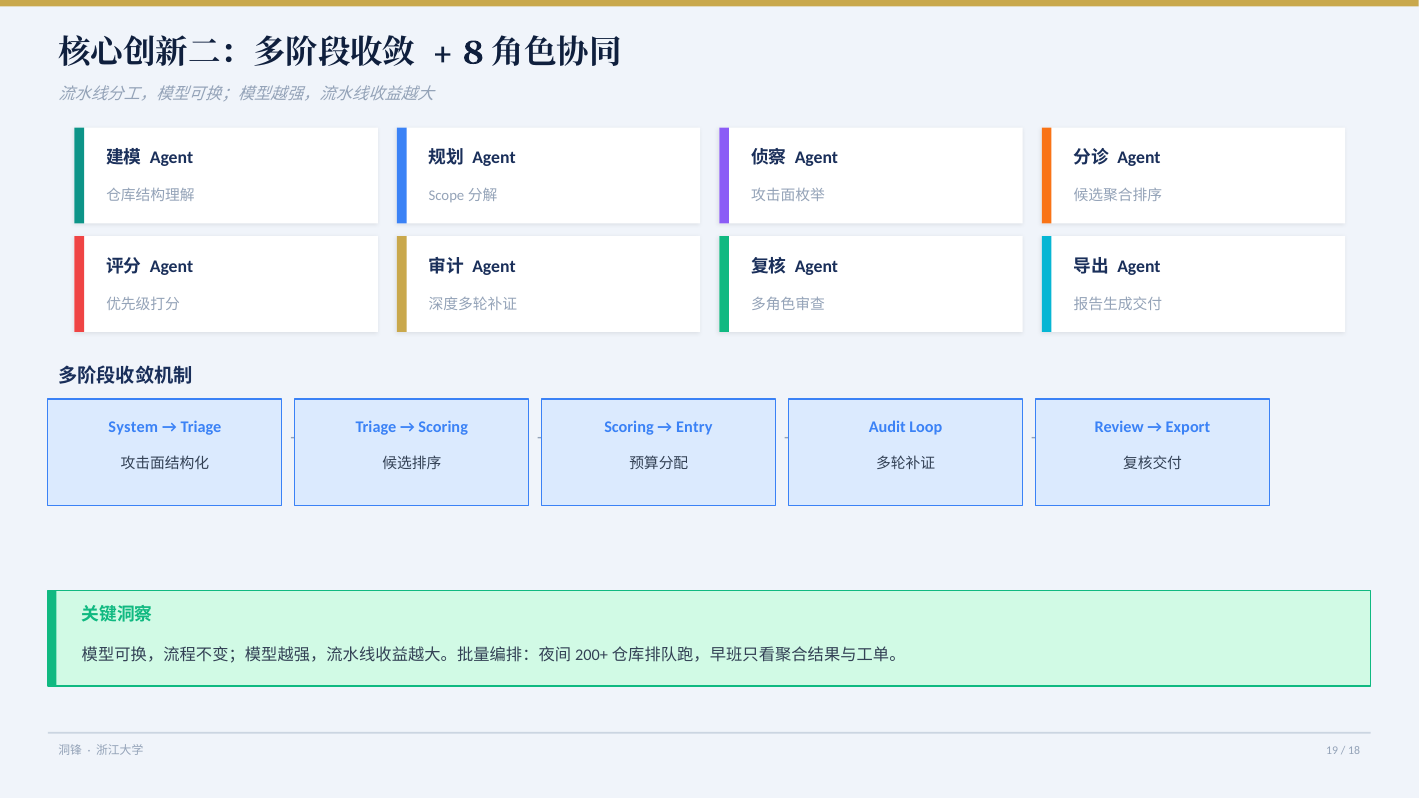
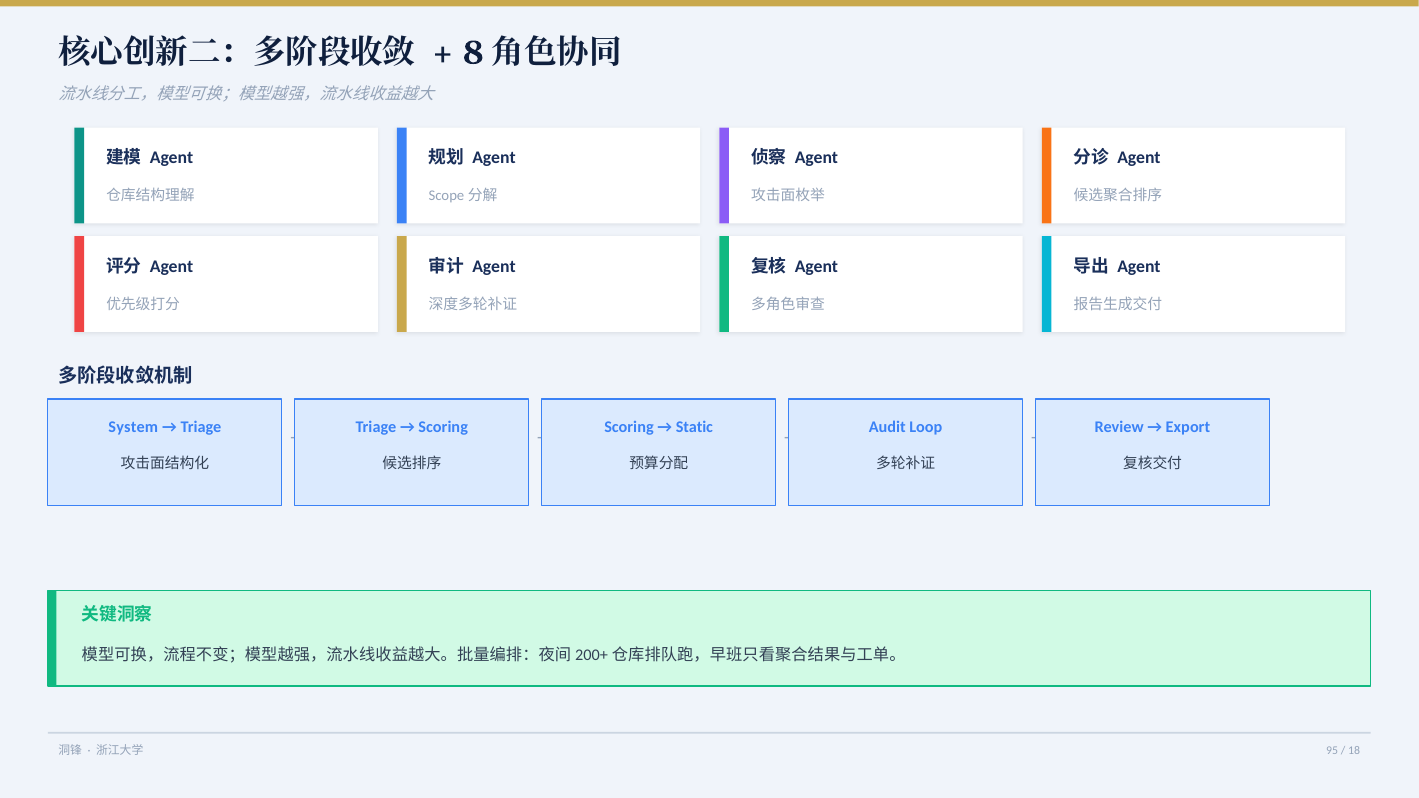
Entry: Entry -> Static (694, 427)
19: 19 -> 95 (1332, 751)
